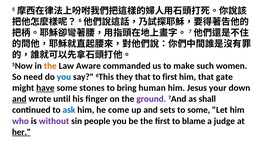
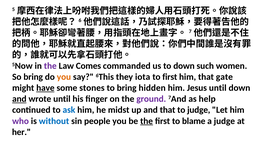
the colour: orange -> purple (50, 66)
Aware: Aware -> Comes (88, 66)
to make: make -> down (184, 66)
So need: need -> bring (33, 77)
you colour: blue -> orange (64, 77)
they that: that -> iota (143, 77)
human: human -> hidden (152, 88)
Jesus your: your -> until (218, 88)
shall: shall -> help (207, 99)
come: come -> midst (119, 110)
and sets: sets -> that (168, 110)
to some: some -> judge (199, 110)
without colour: purple -> blue (54, 121)
the underline: none -> present (147, 121)
her underline: present -> none (21, 132)
